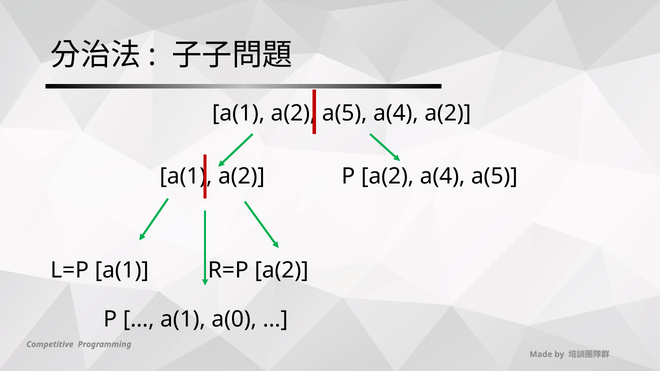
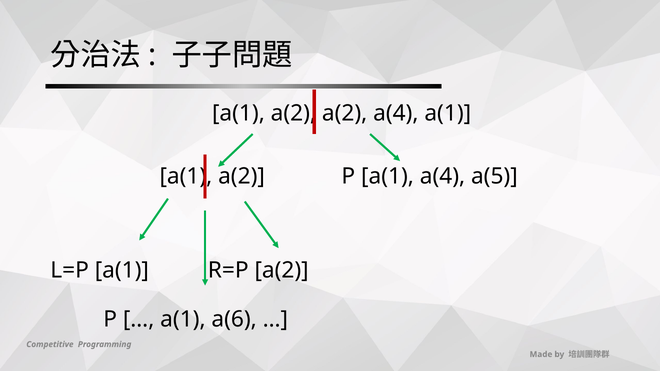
a(5: a(5 -> a(2 (345, 113)
a(4 a(2: a(2 -> a(1 (448, 113)
P a(2: a(2 -> a(1 (387, 176)
a(0: a(0 -> a(6 (234, 319)
